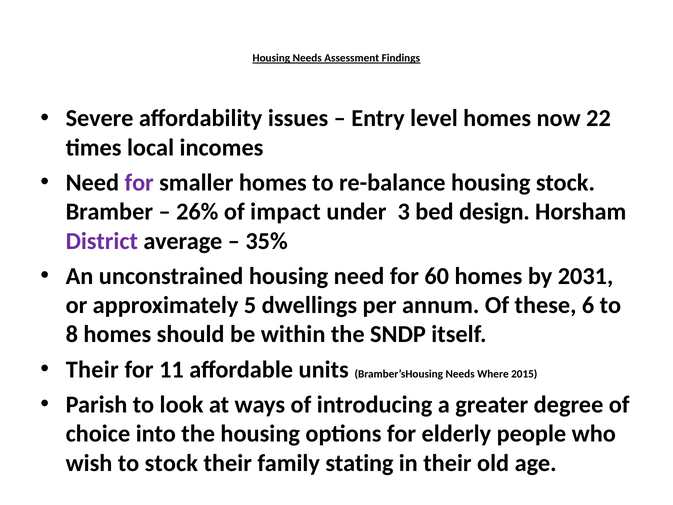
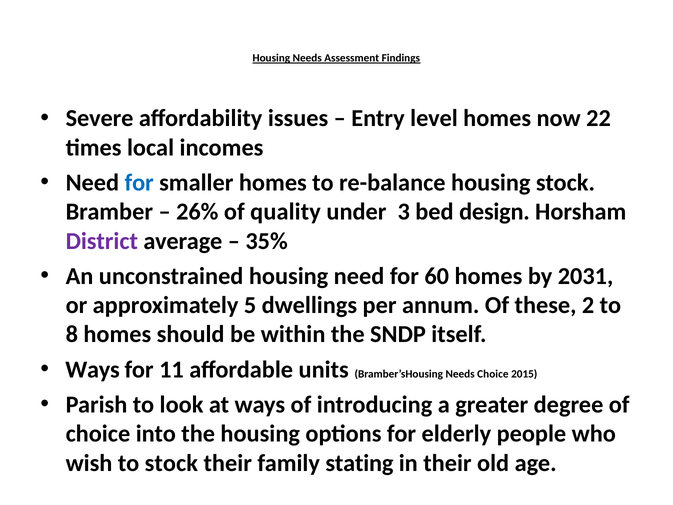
for colour: purple -> blue (139, 183)
impact: impact -> quality (286, 212)
6: 6 -> 2 (588, 305)
Their: Their -> Ways (92, 369)
Needs Where: Where -> Choice (493, 374)
